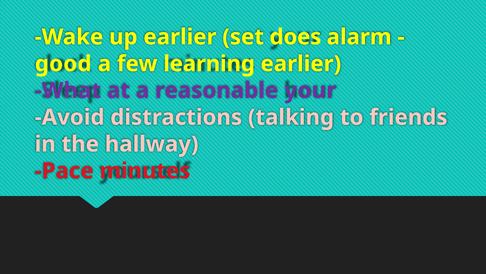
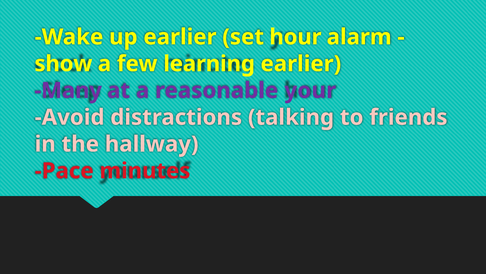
does: does -> hour (295, 37)
good: good -> show (63, 64)
What: What -> Many (68, 90)
